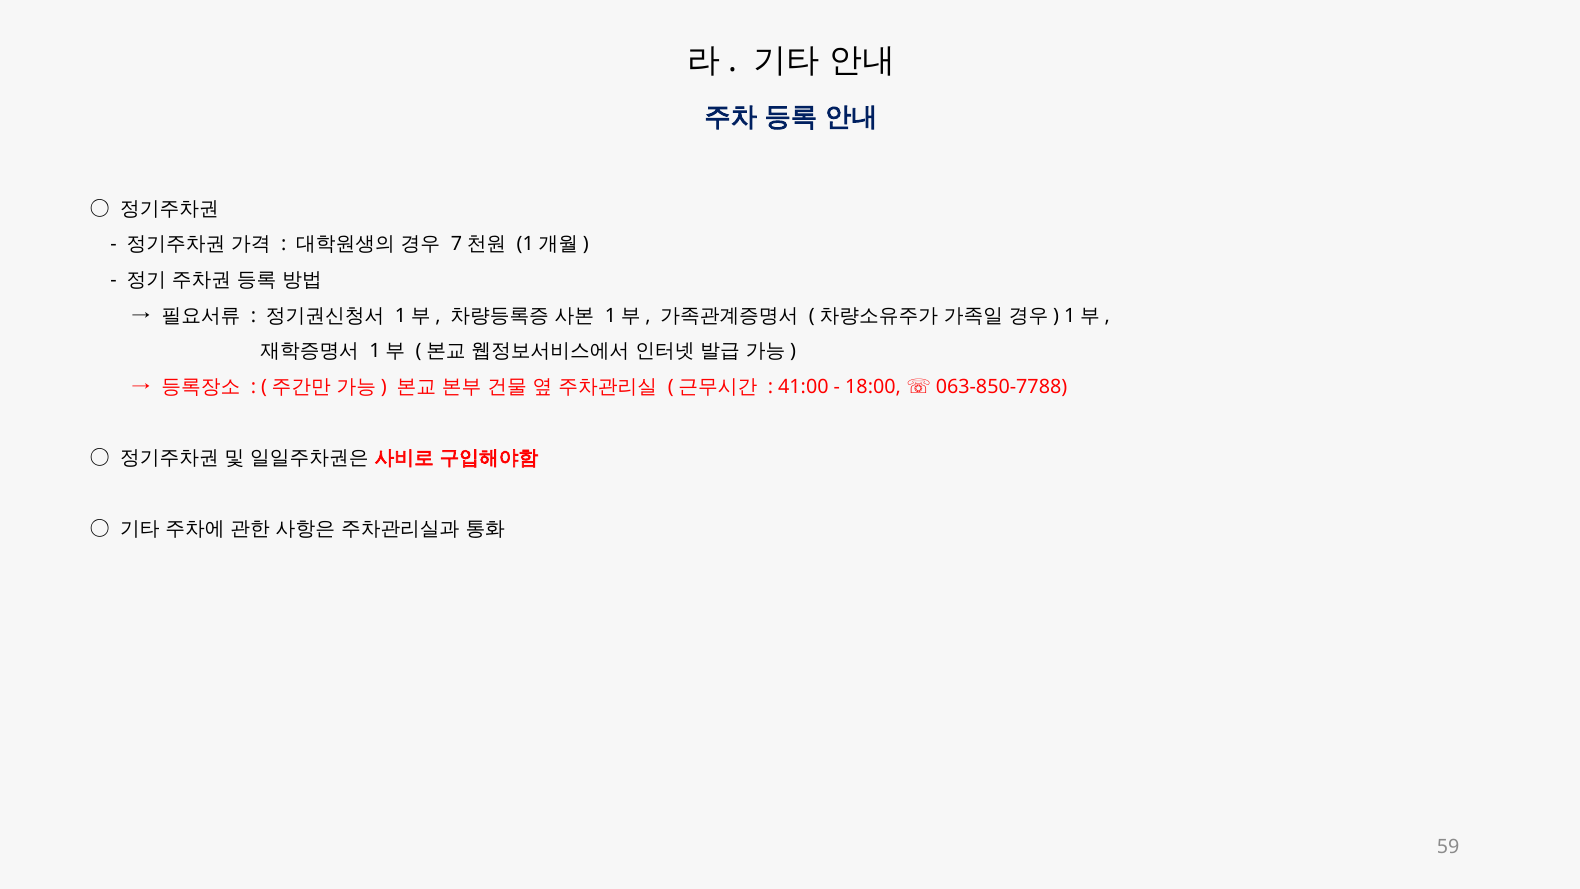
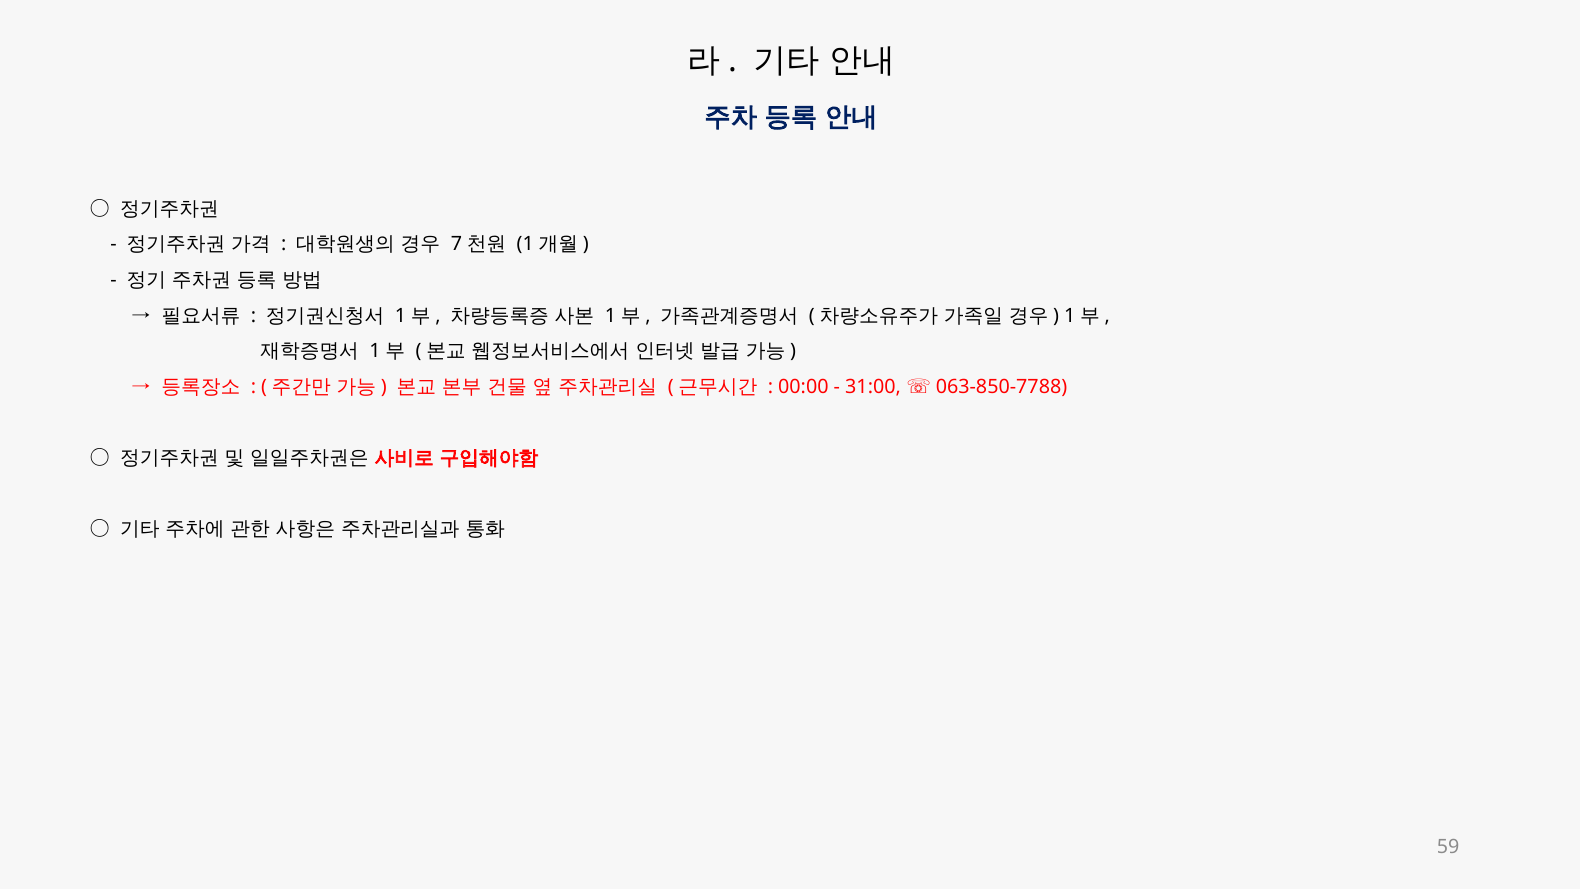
41:00: 41:00 -> 00:00 (803, 387)
18:00: 18:00 -> 31:00 (873, 387)
